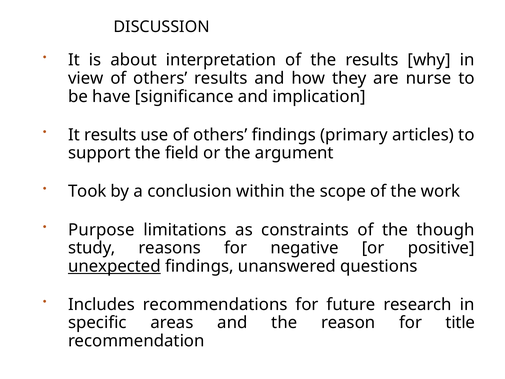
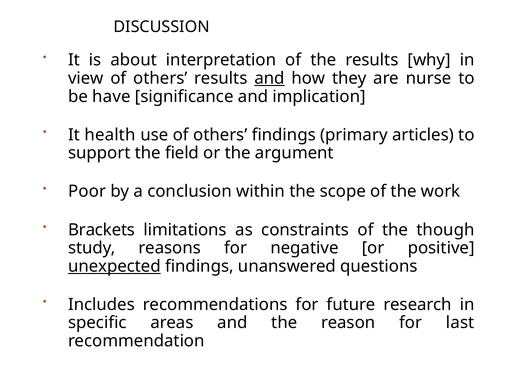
and underline: none -> present (270, 78)
It results: results -> health (110, 135)
Took: Took -> Poor (87, 191)
Purpose: Purpose -> Brackets (102, 230)
title: title -> last (460, 323)
